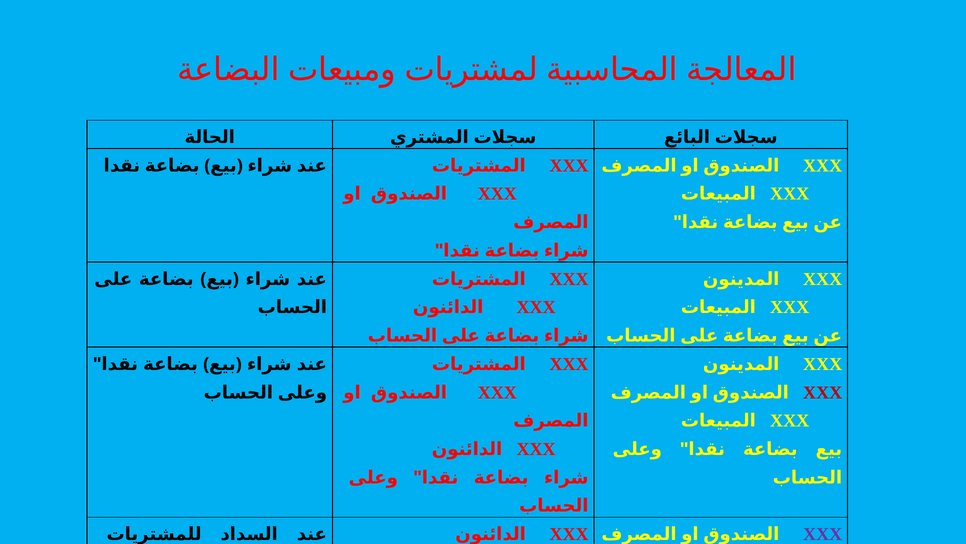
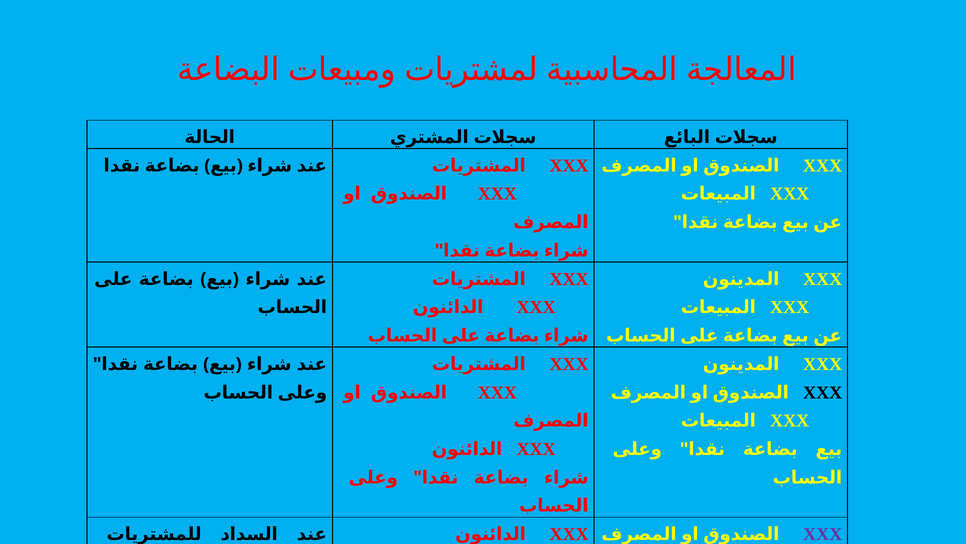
XXX colour: red -> black (823, 392)
